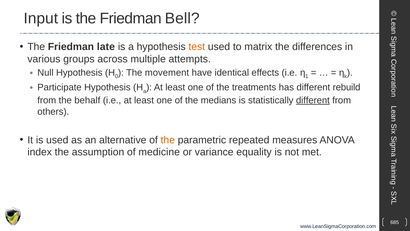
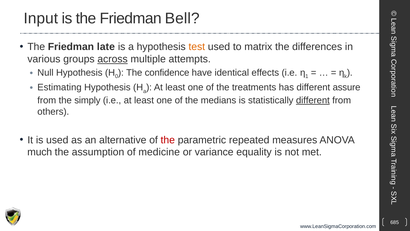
across underline: none -> present (113, 59)
movement: movement -> confidence (167, 73)
Participate: Participate -> Estimating (59, 87)
rebuild: rebuild -> assure (347, 87)
behalf: behalf -> simply (87, 100)
the colour: orange -> red (168, 140)
index: index -> much (40, 152)
